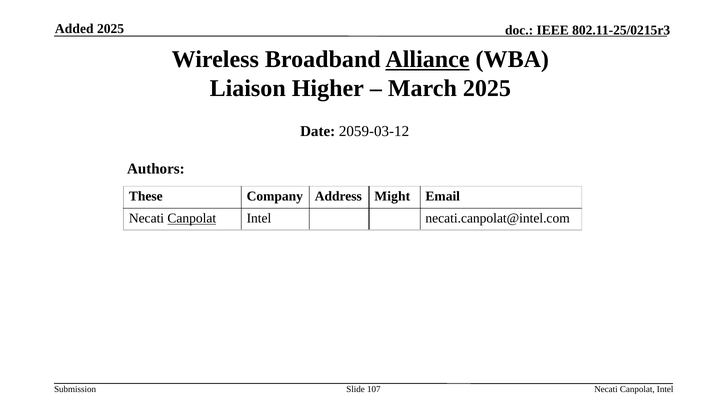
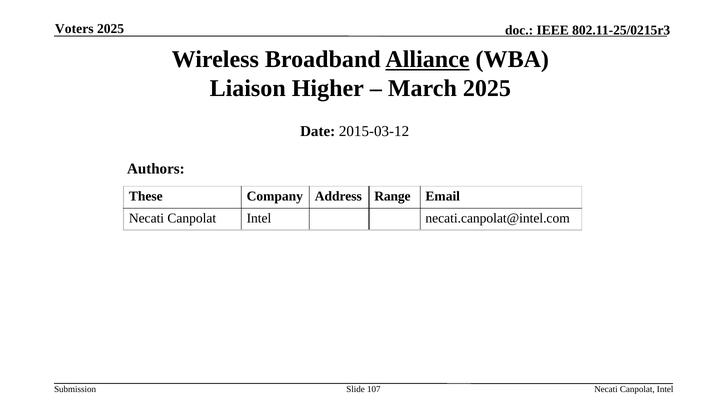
Added: Added -> Voters (74, 29)
2059-03-12: 2059-03-12 -> 2015-03-12 (374, 131)
Might: Might -> Range (392, 196)
Canpolat underline: present -> none (192, 218)
